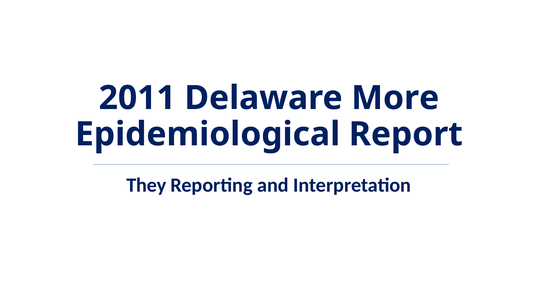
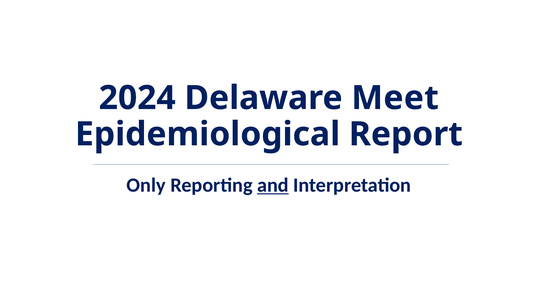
2011: 2011 -> 2024 (137, 98)
More: More -> Meet (395, 98)
They: They -> Only (146, 186)
and underline: none -> present (273, 186)
